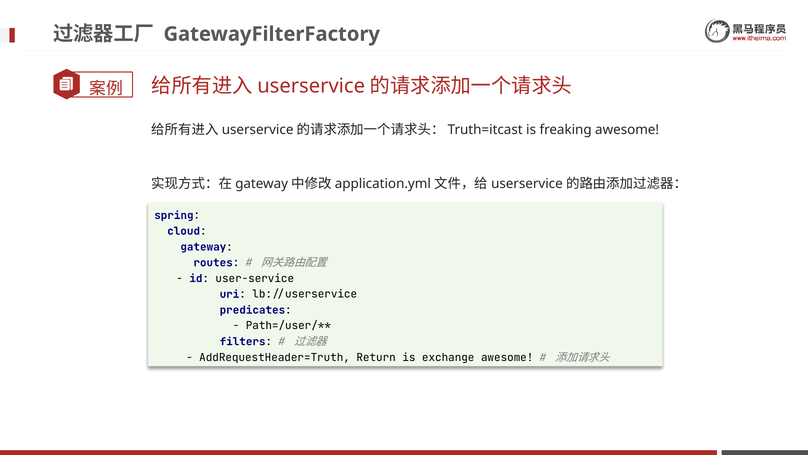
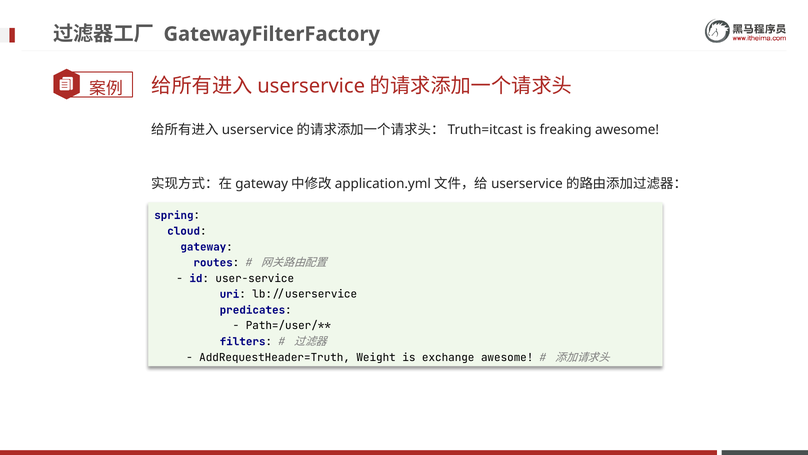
Return: Return -> Weight (376, 357)
